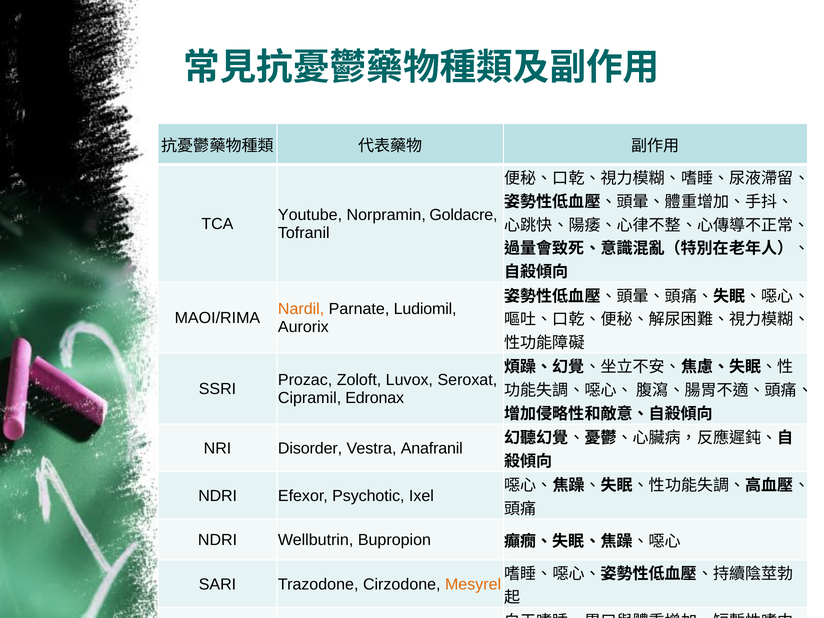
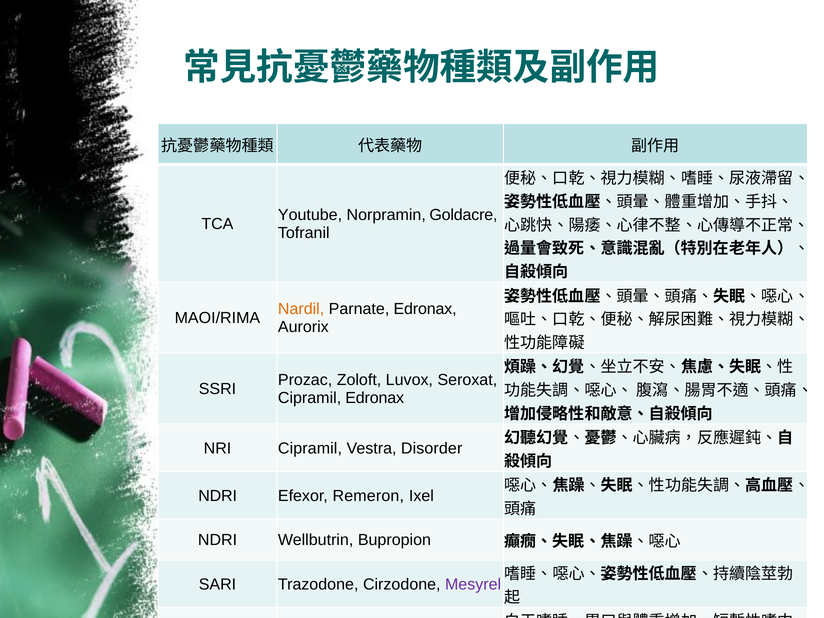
Parnate Ludiomil: Ludiomil -> Edronax (425, 309)
NRI Disorder: Disorder -> Cipramil (310, 448)
Anafranil: Anafranil -> Disorder (432, 448)
Efexor Psychotic: Psychotic -> Remeron (368, 496)
Mesyrel colour: orange -> purple (473, 584)
